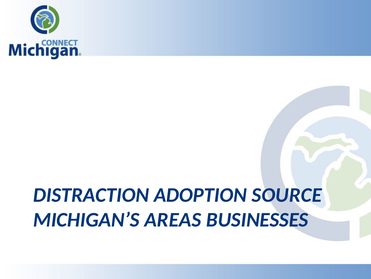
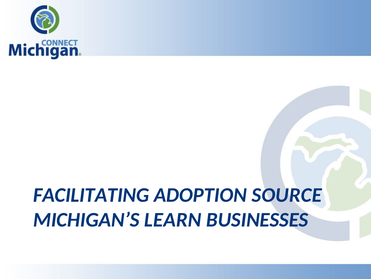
DISTRACTION: DISTRACTION -> FACILITATING (91, 194)
AREAS: AREAS -> LEARN (173, 219)
